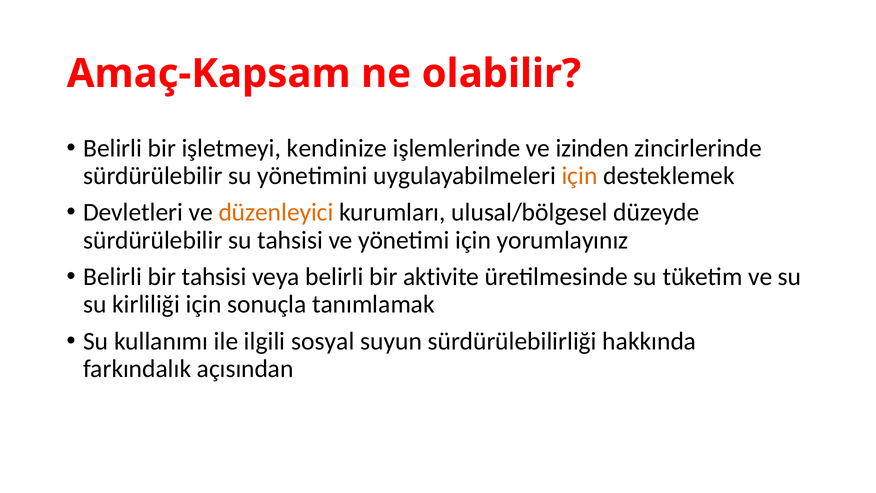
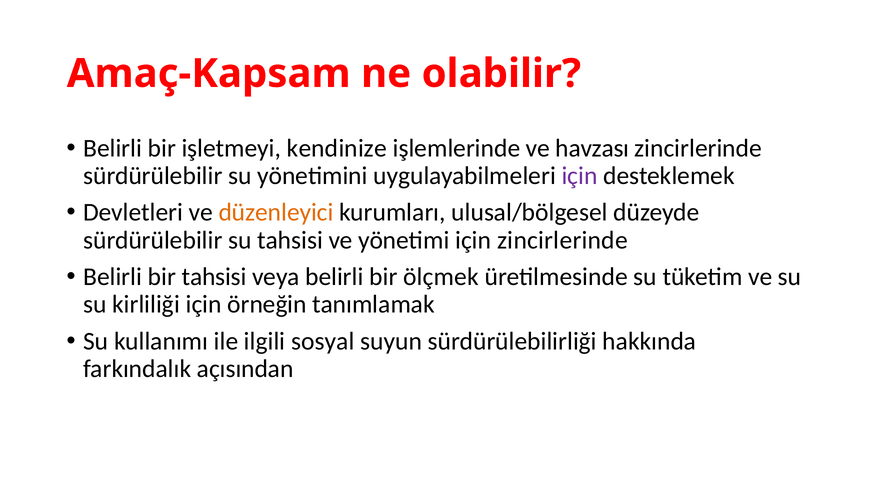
izinden: izinden -> havzası (592, 148)
için colour: orange -> purple (580, 176)
için yorumlayınız: yorumlayınız -> zincirlerinde (562, 240)
aktivite: aktivite -> ölçmek (441, 277)
sonuçla: sonuçla -> örneğin (267, 304)
